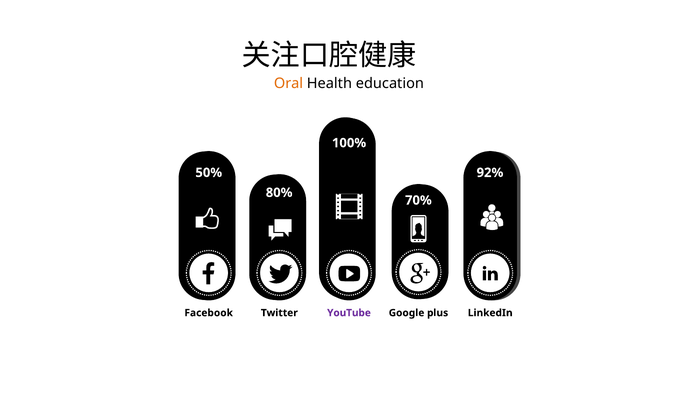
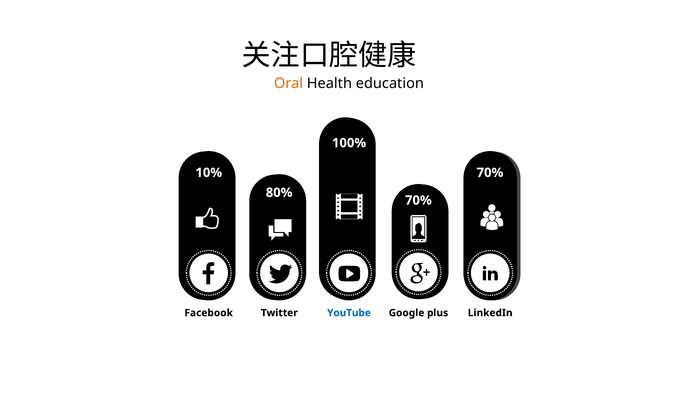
50%: 50% -> 10% (209, 173)
92%: 92% -> 70% (490, 173)
YouTube colour: purple -> blue (349, 313)
